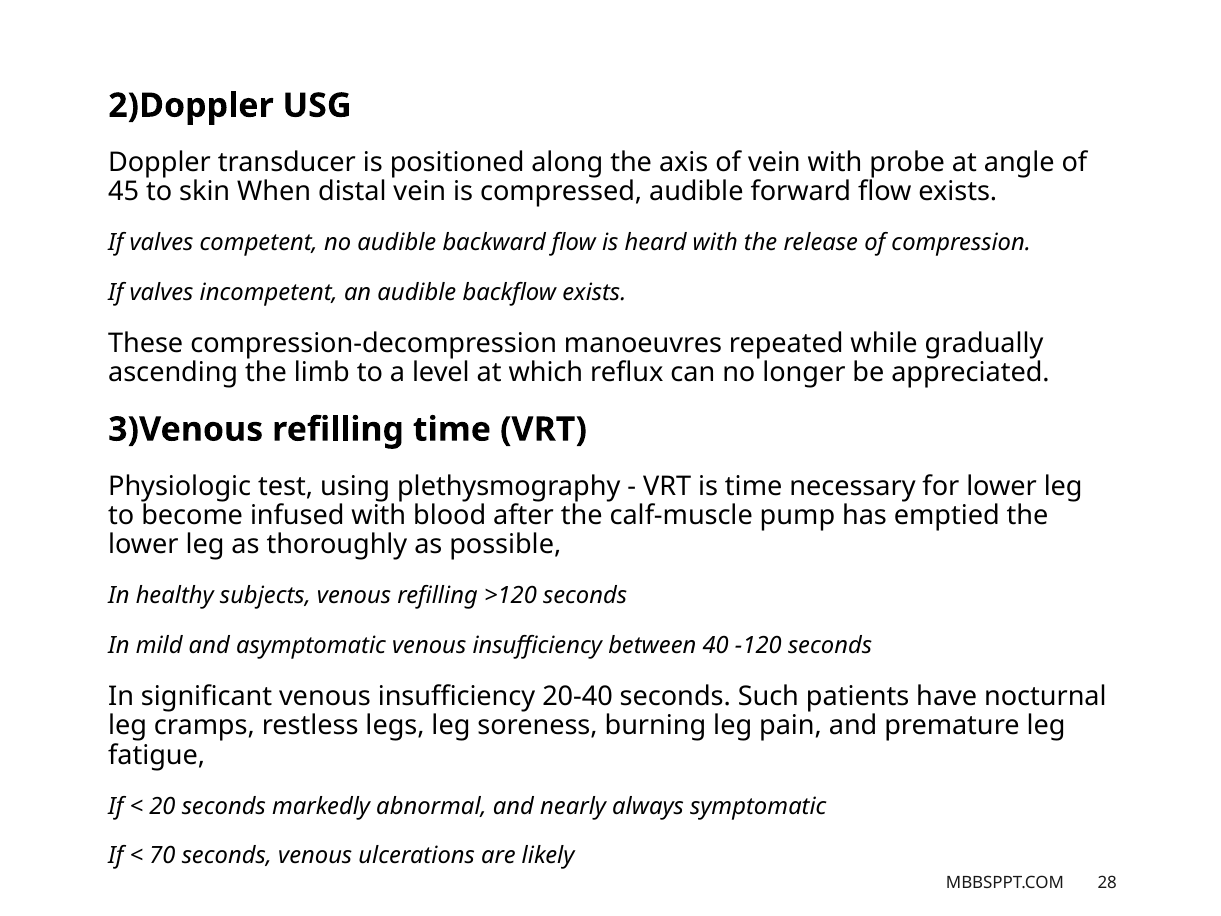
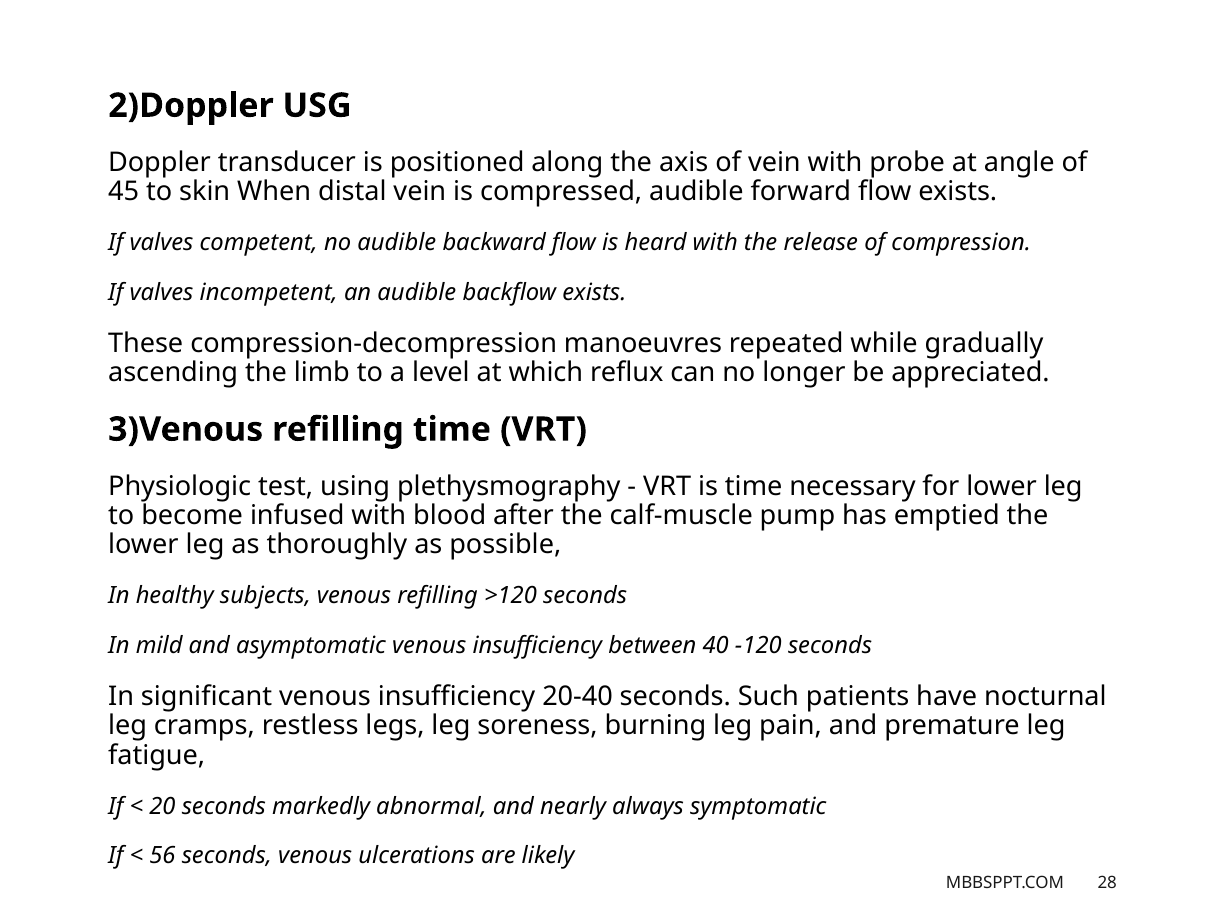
70: 70 -> 56 (162, 856)
